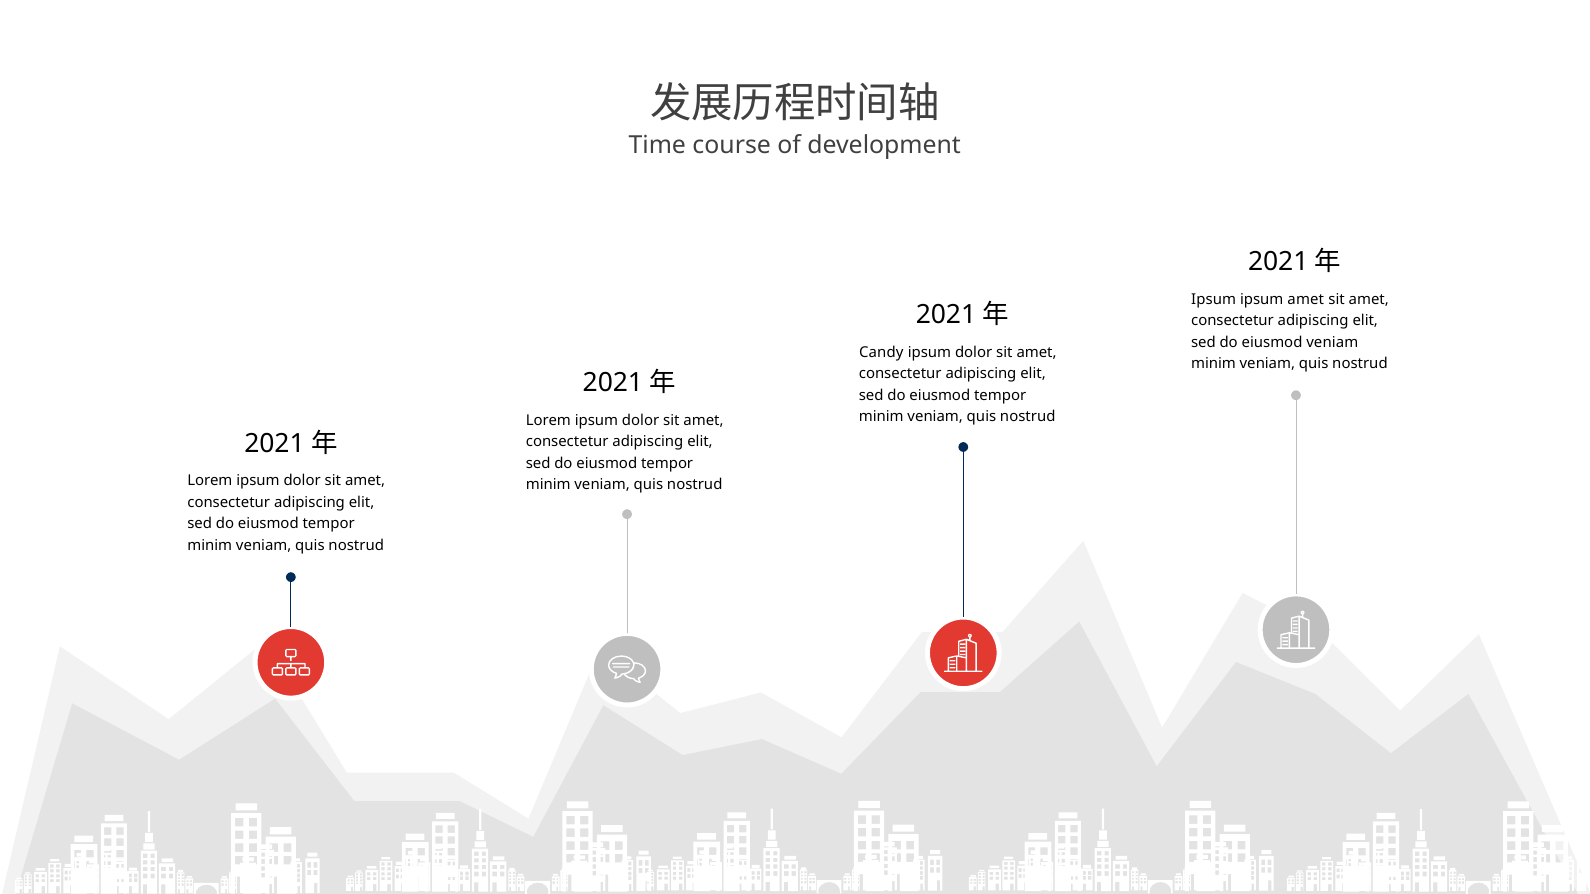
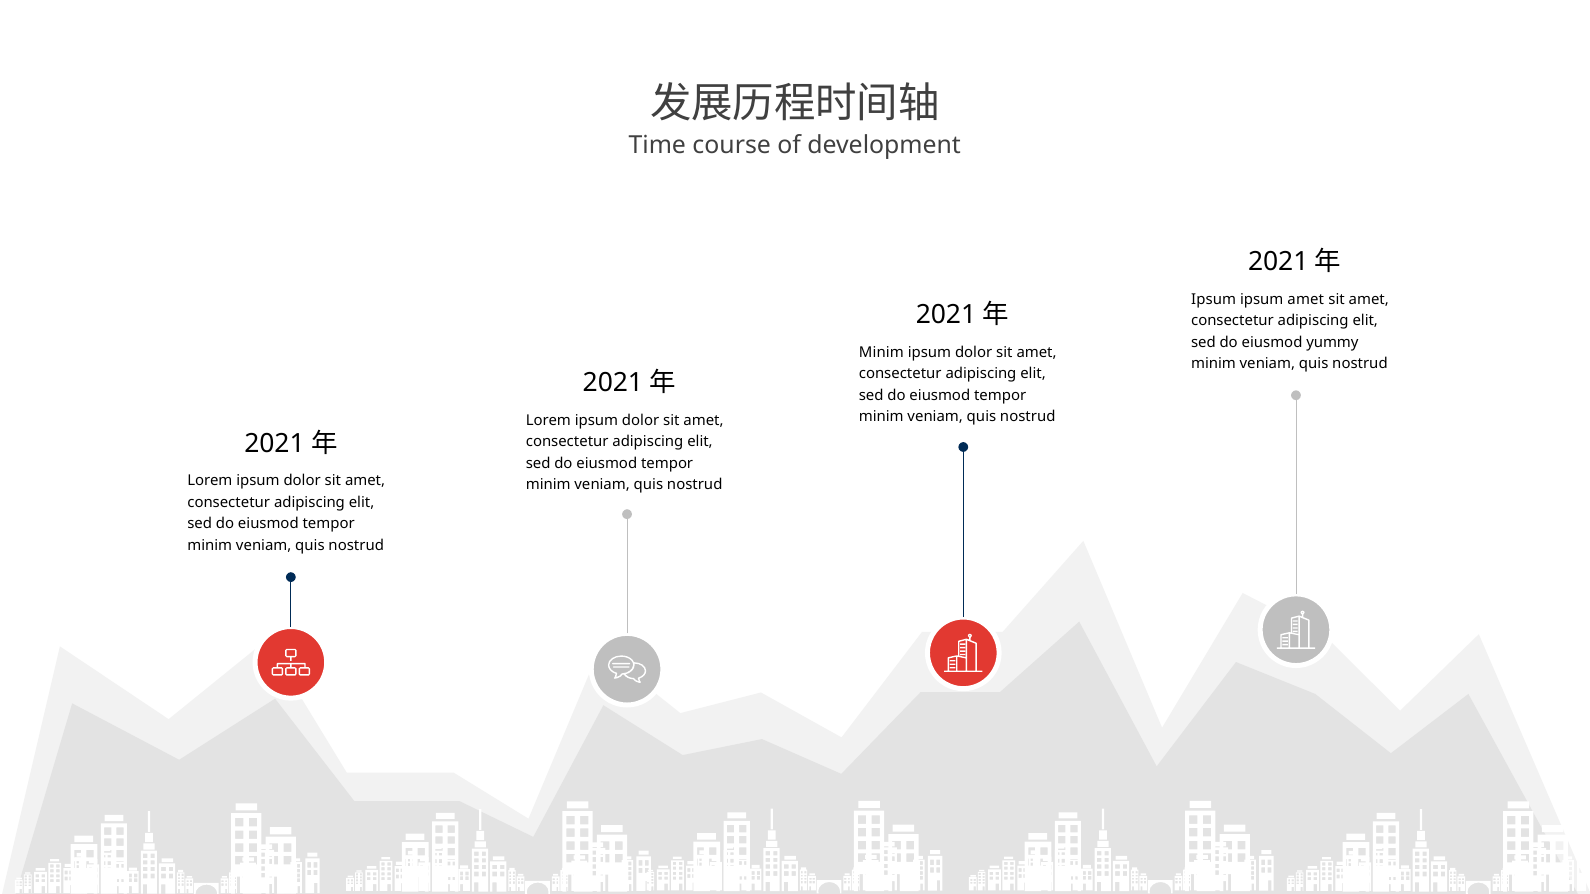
eiusmod veniam: veniam -> yummy (1332, 343)
Candy: Candy -> Minim (881, 352)
